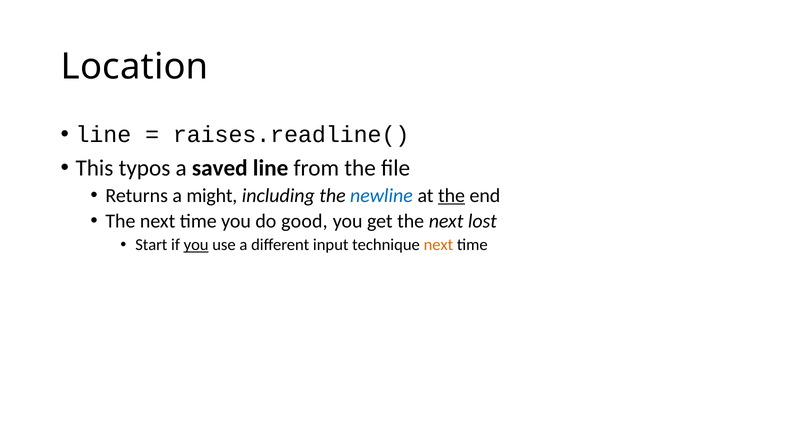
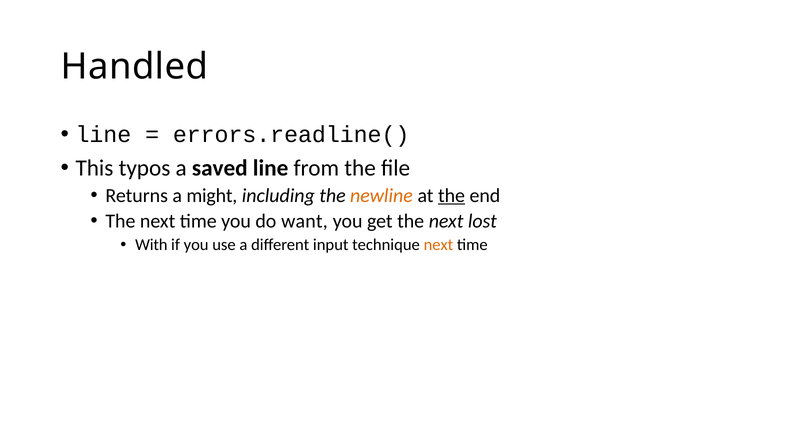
Location: Location -> Handled (135, 67)
raises.readline(: raises.readline( -> errors.readline( (291, 135)
newline colour: blue -> orange (381, 195)
good: good -> want (304, 221)
Start: Start -> With (151, 245)
you underline: present -> none (196, 245)
